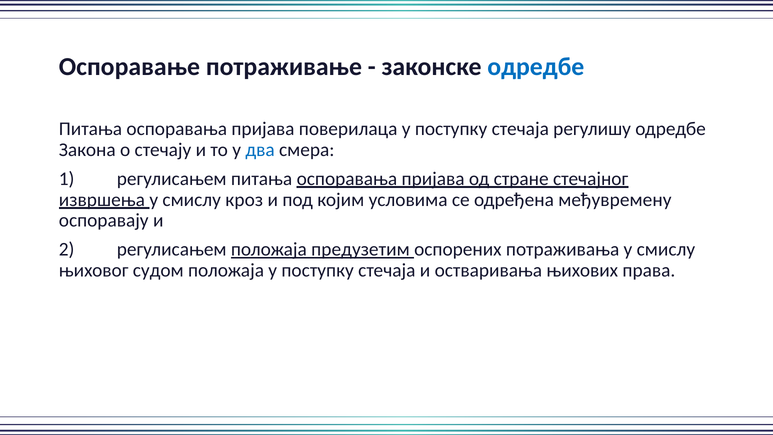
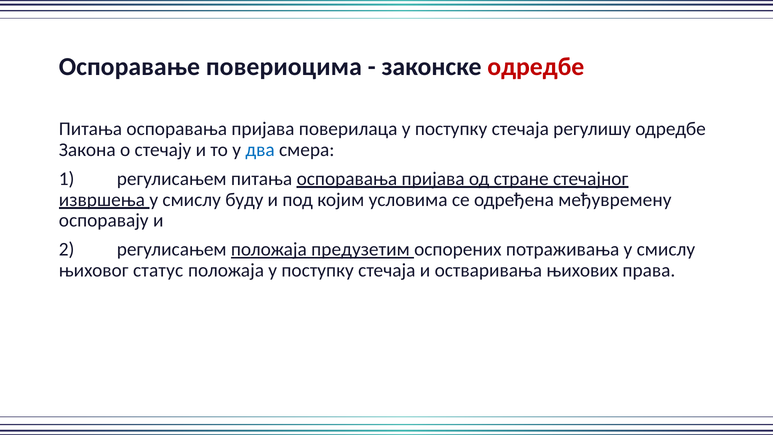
потраживање: потраживање -> повериоцима (284, 67)
одредбе colour: blue -> red (536, 67)
кроз: кроз -> буду (244, 200)
судом: судом -> статус (158, 270)
